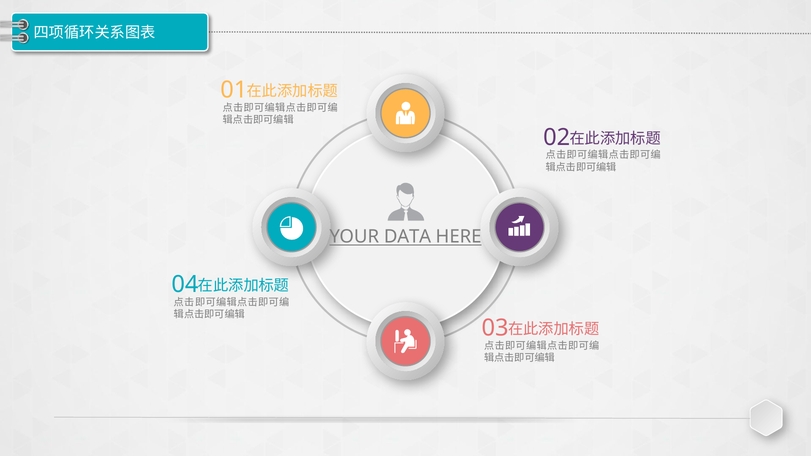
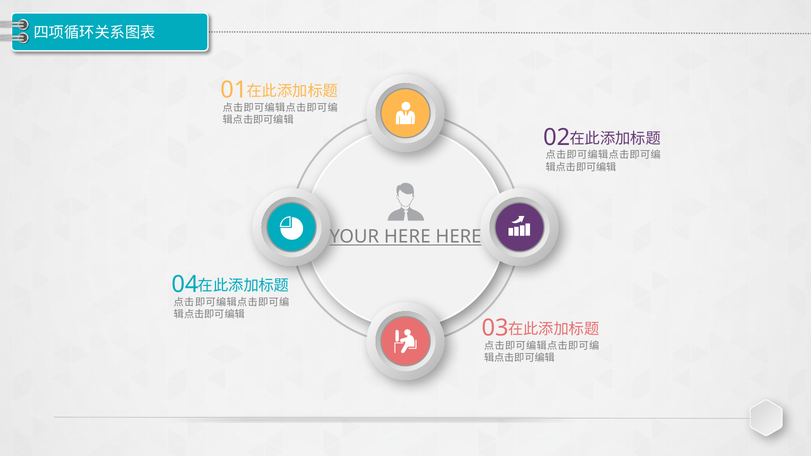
YOUR DATA: DATA -> HERE (407, 237)
